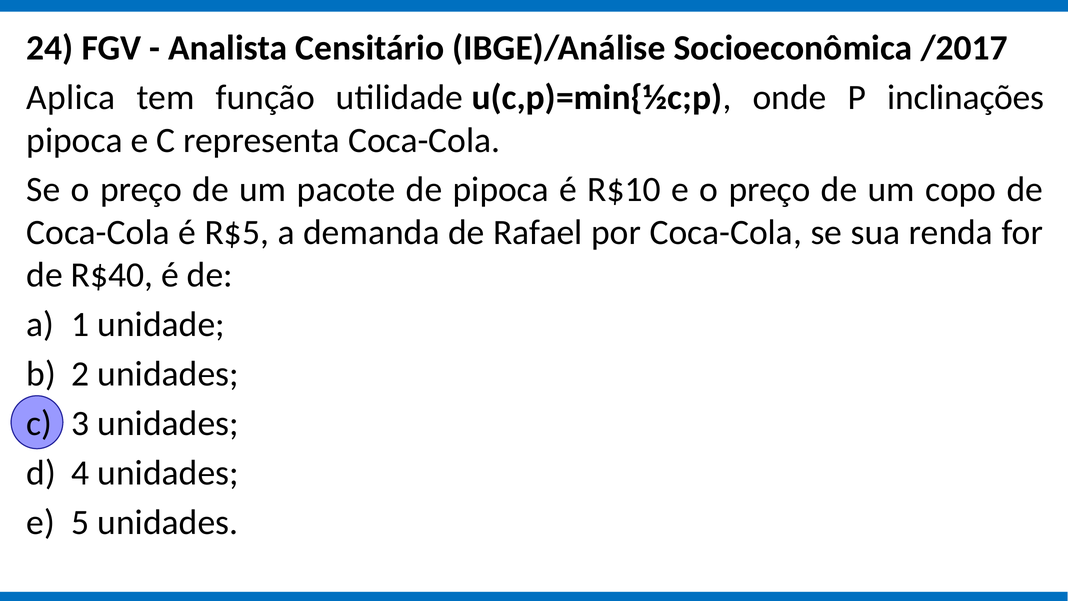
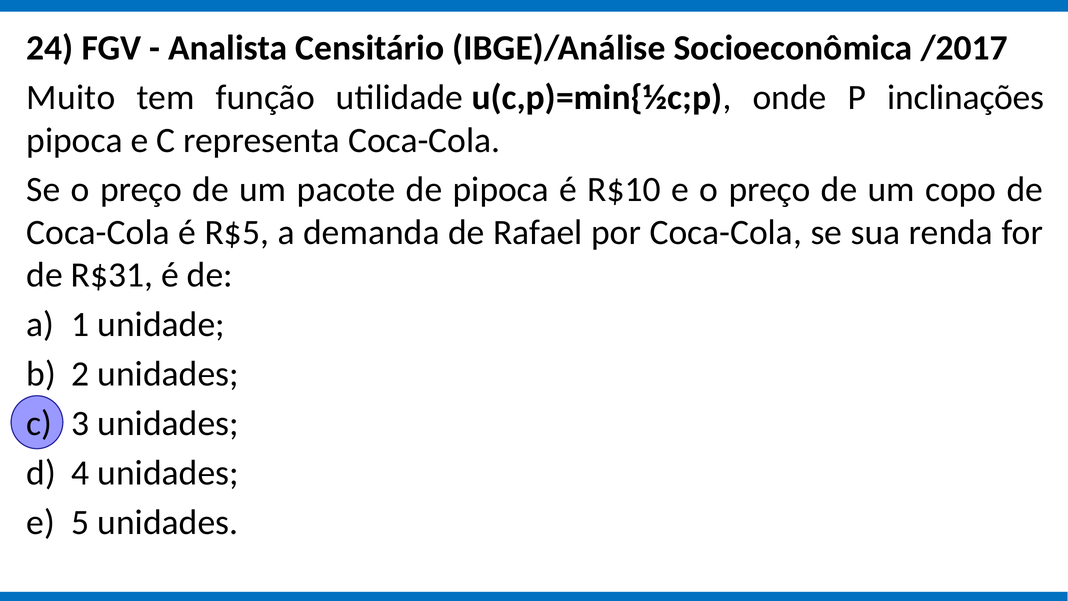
Aplica: Aplica -> Muito (71, 97)
R$40: R$40 -> R$31 (112, 275)
